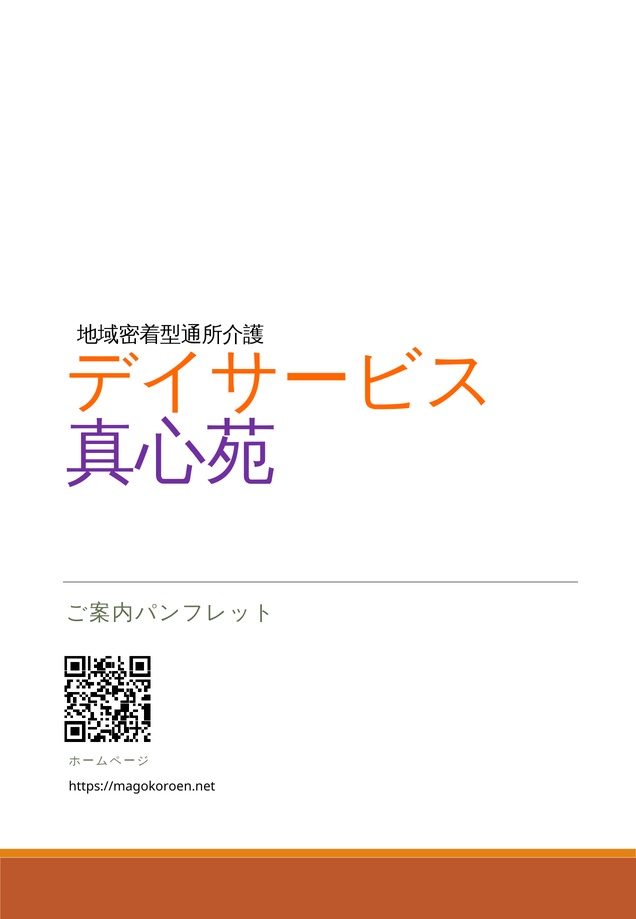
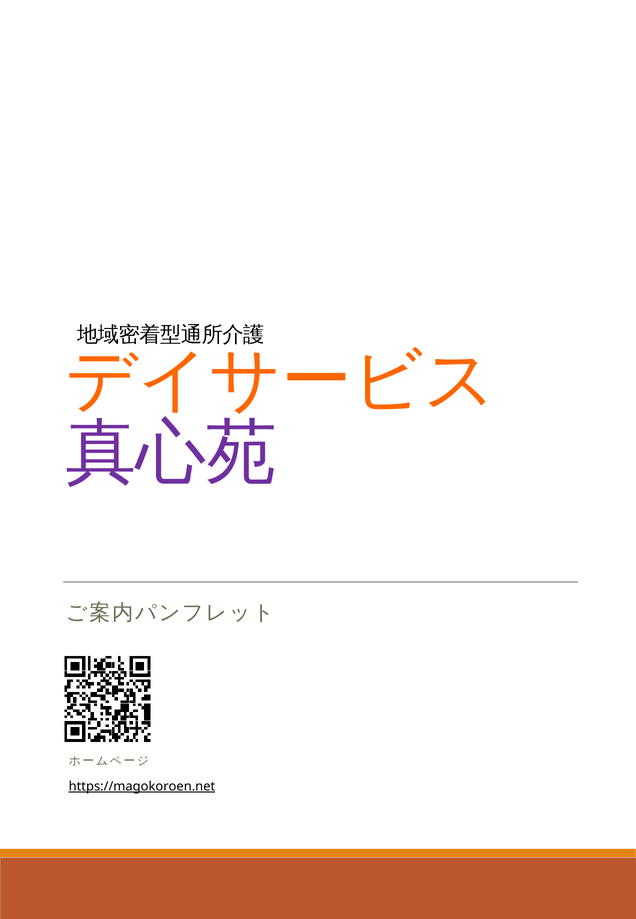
https://magokoroen.net underline: none -> present (142, 786)
